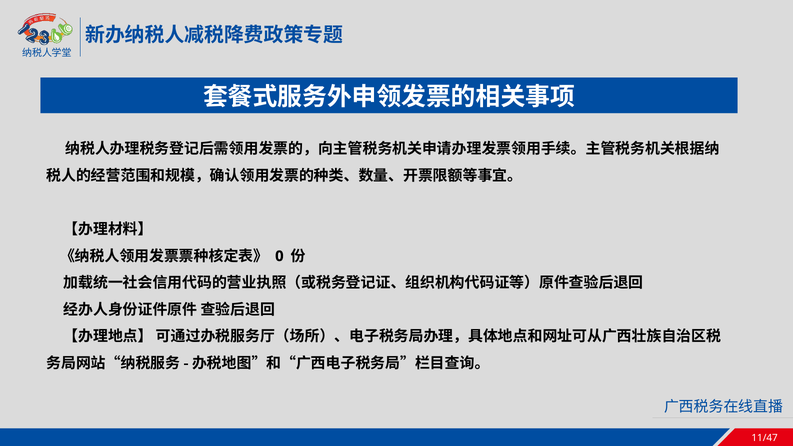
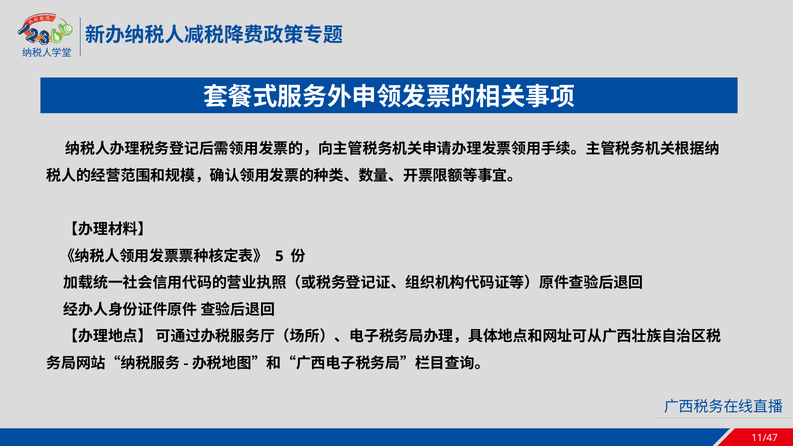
0: 0 -> 5 (279, 256)
